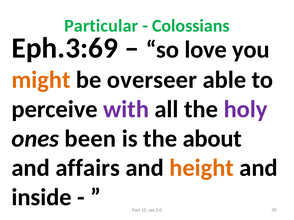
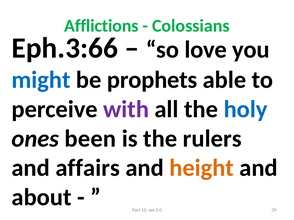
Particular: Particular -> Afflictions (101, 26)
Eph.3:69: Eph.3:69 -> Eph.3:66 (65, 48)
might colour: orange -> blue (41, 80)
overseer: overseer -> prophets (152, 80)
holy colour: purple -> blue (246, 110)
about: about -> rulers (212, 139)
inside: inside -> about (42, 198)
